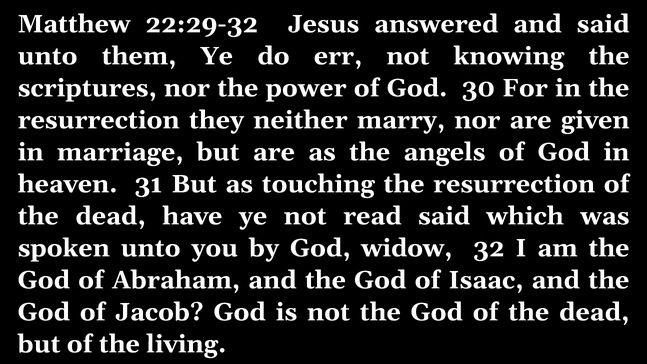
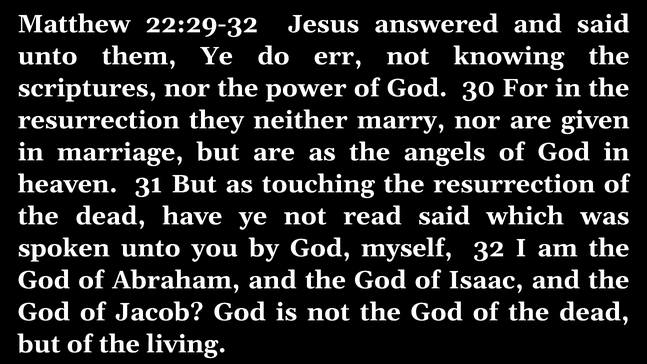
widow: widow -> myself (407, 248)
